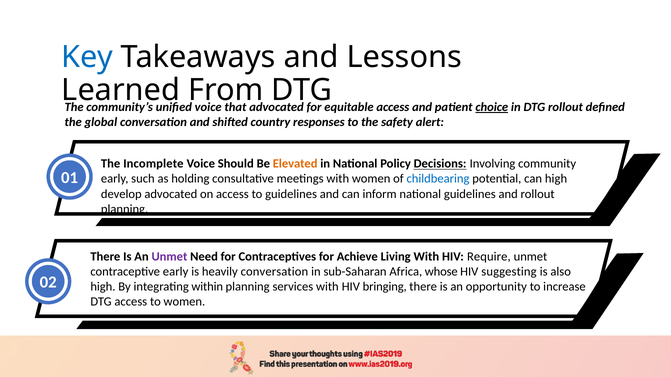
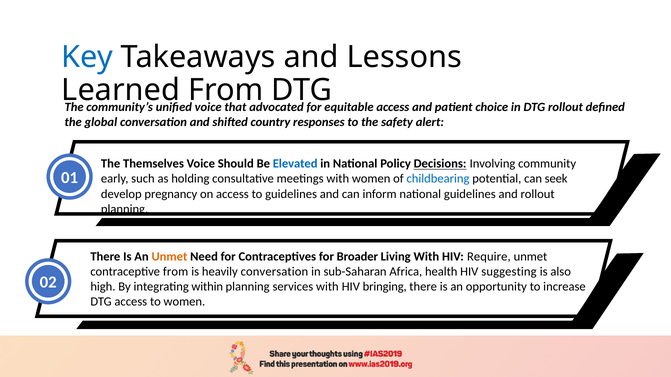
choice underline: present -> none (492, 107)
Incomplete: Incomplete -> Themselves (154, 164)
Elevated colour: orange -> blue (295, 164)
can high: high -> seek (556, 179)
develop advocated: advocated -> pregnancy (171, 194)
Unmet colour: purple -> orange (169, 257)
Achieve: Achieve -> Broader (357, 257)
contraceptive early: early -> from (176, 272)
whose: whose -> health (441, 272)
